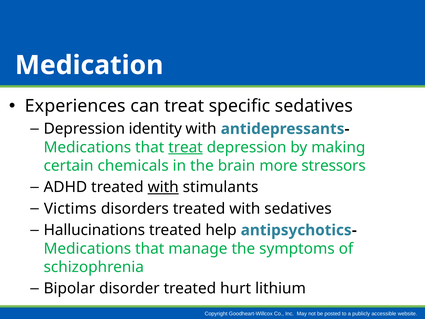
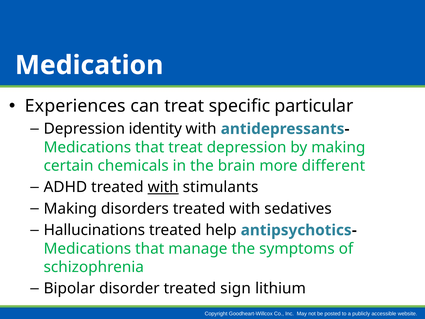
specific sedatives: sedatives -> particular (314, 106)
treat underline: present -> none (186, 147)
stressors: stressors -> different (333, 166)
Victims: Victims -> Making (70, 209)
hurt: hurt -> sign (236, 288)
